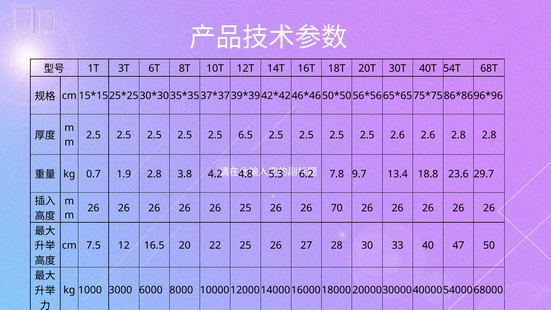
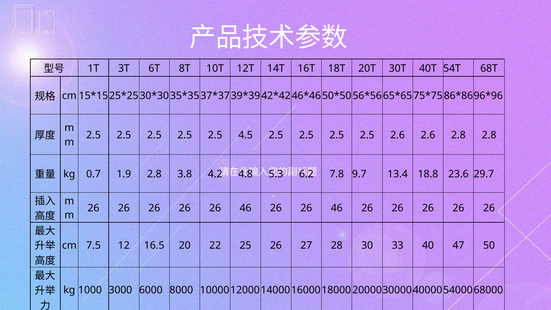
6.5: 6.5 -> 4.5 (246, 135)
26 26 26 25: 25 -> 46 (246, 208)
70: 70 -> 46 (337, 208)
